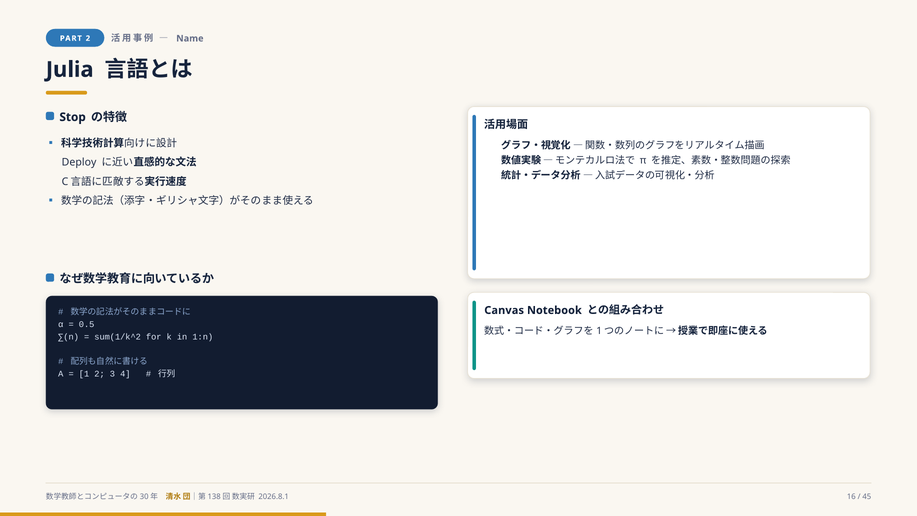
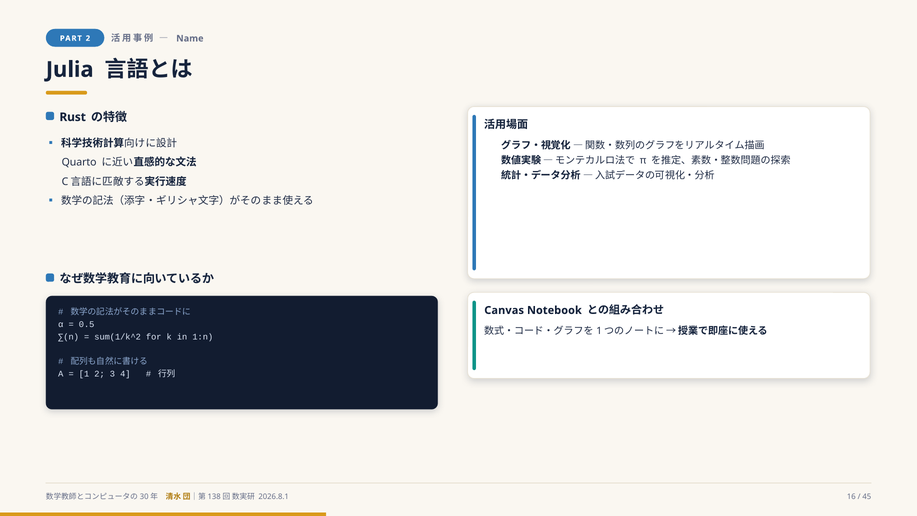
Stop: Stop -> Rust (73, 117)
Deploy: Deploy -> Quarto (79, 162)
